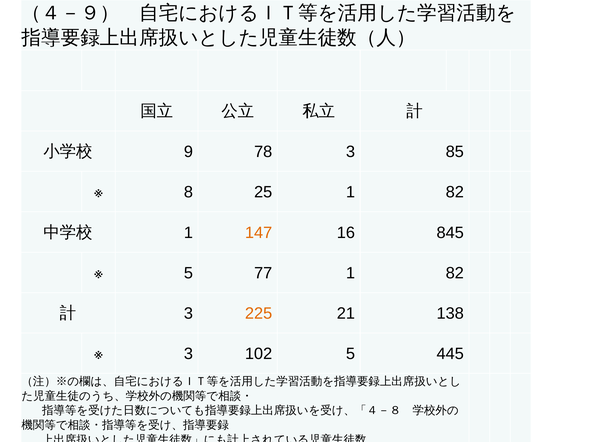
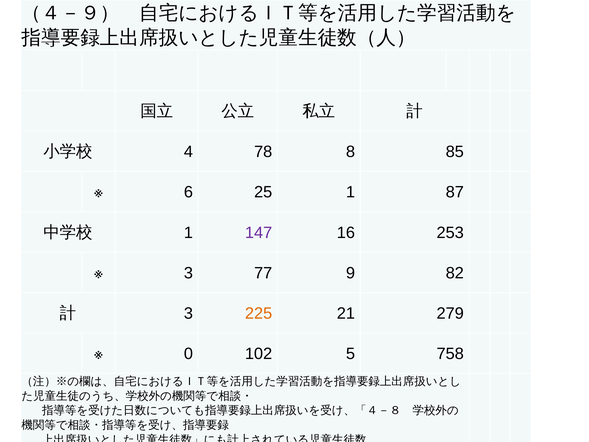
9: 9 -> 4 (188, 152)
78 3: 3 -> 8 (351, 152)
8: 8 -> 6 (188, 192)
25 1 82: 82 -> 87 (455, 192)
147 colour: orange -> purple (259, 232)
845: 845 -> 253 (450, 232)
5: 5 -> 3 (188, 273)
77 1: 1 -> 9 (351, 273)
138: 138 -> 279 (450, 313)
3: 3 -> 0 (188, 354)
445: 445 -> 758 (450, 354)
